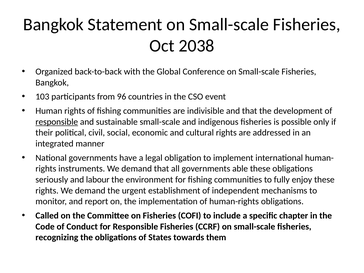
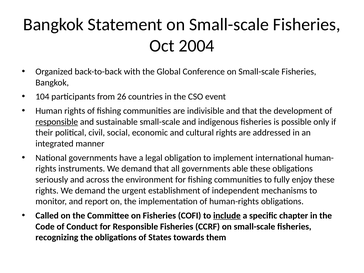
2038: 2038 -> 2004 (197, 46)
103: 103 -> 104 (42, 97)
96: 96 -> 26 (122, 97)
labour: labour -> across (98, 180)
include underline: none -> present (227, 216)
